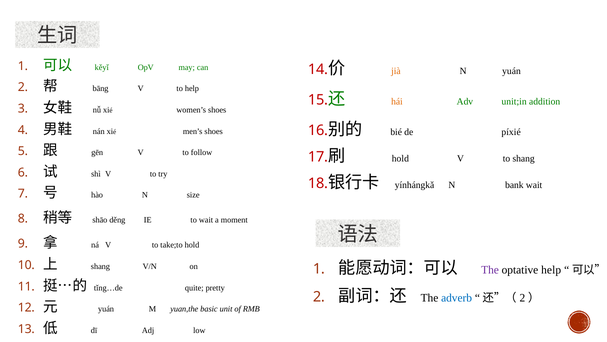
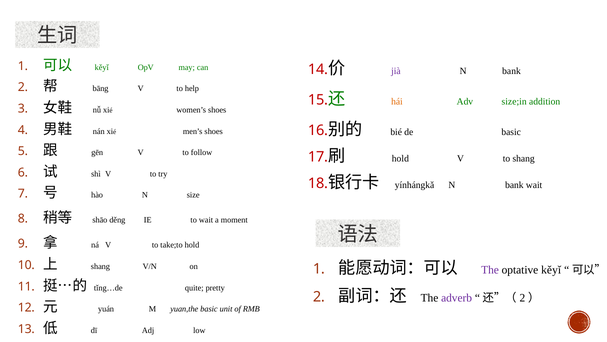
jià colour: orange -> purple (396, 71)
yuán: yuán -> bank (511, 71)
unit;in: unit;in -> size;in (514, 101)
de píxié: píxié -> basic (511, 132)
optative help: help -> kěyǐ (551, 270)
adverb colour: blue -> purple (457, 298)
